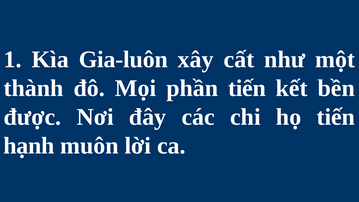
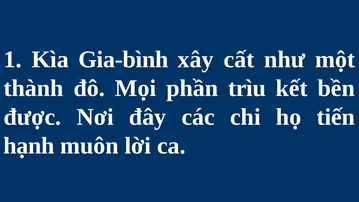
Gia-luôn: Gia-luôn -> Gia-bình (123, 60)
phần tiến: tiến -> trìu (247, 88)
